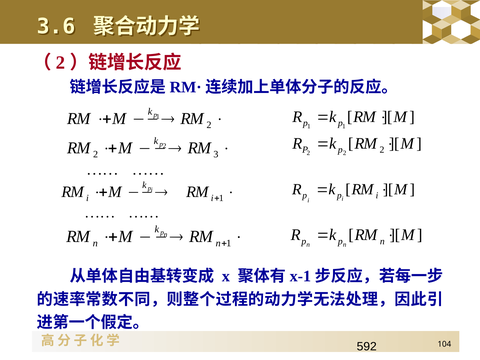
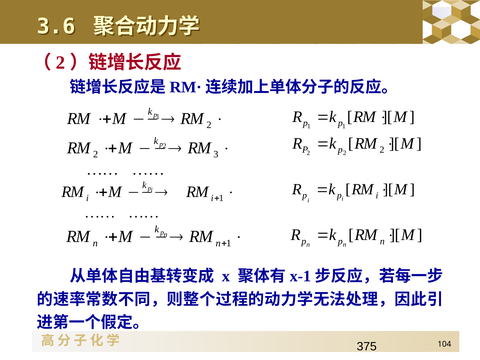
592: 592 -> 375 (367, 346)
